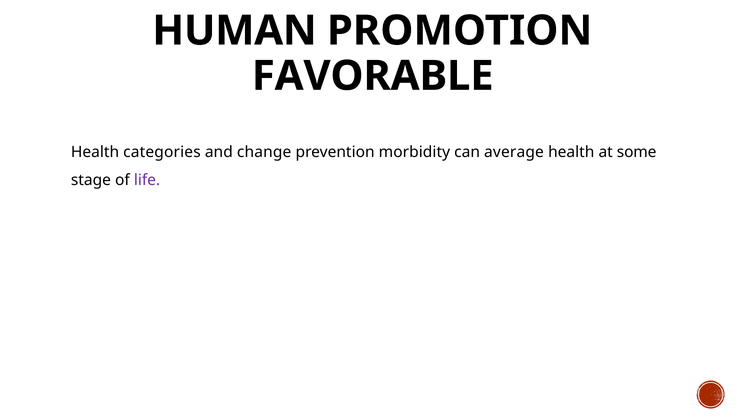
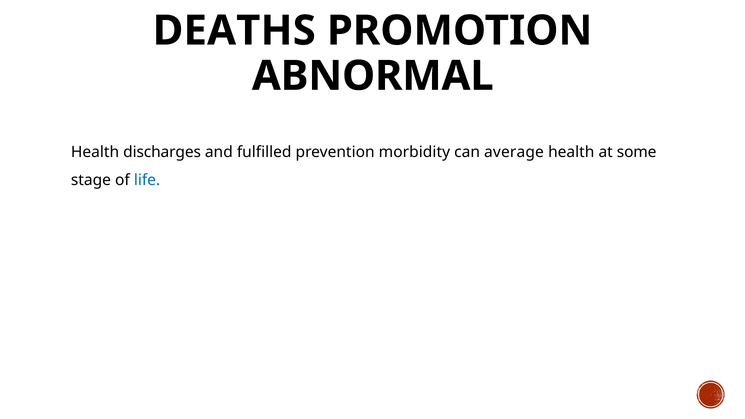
HUMAN: HUMAN -> DEATHS (234, 31)
FAVORABLE: FAVORABLE -> ABNORMAL (373, 76)
categories: categories -> discharges (162, 152)
change: change -> fulfilled (264, 152)
life colour: purple -> blue (147, 180)
